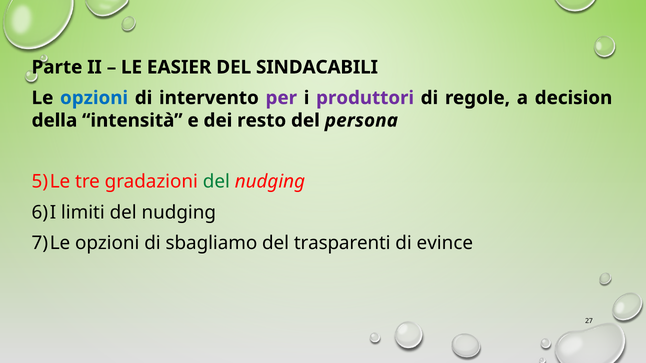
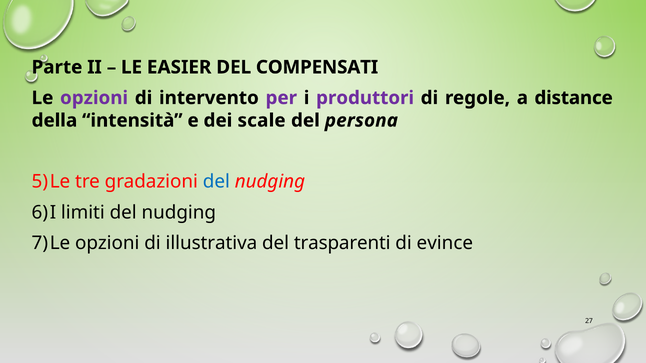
SINDACABILI: SINDACABILI -> COMPENSATI (317, 67)
opzioni colour: blue -> purple (94, 98)
decision: decision -> distance (574, 98)
resto: resto -> scale (262, 121)
del colour: green -> blue (216, 182)
sbagliamo: sbagliamo -> illustrativa (211, 243)
